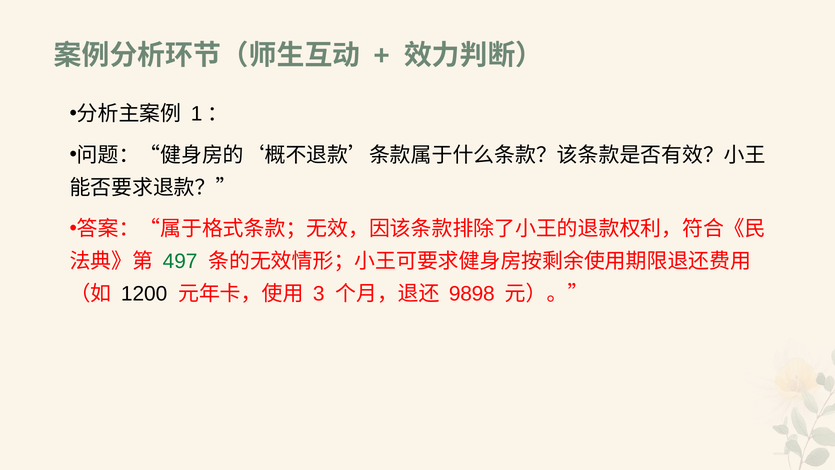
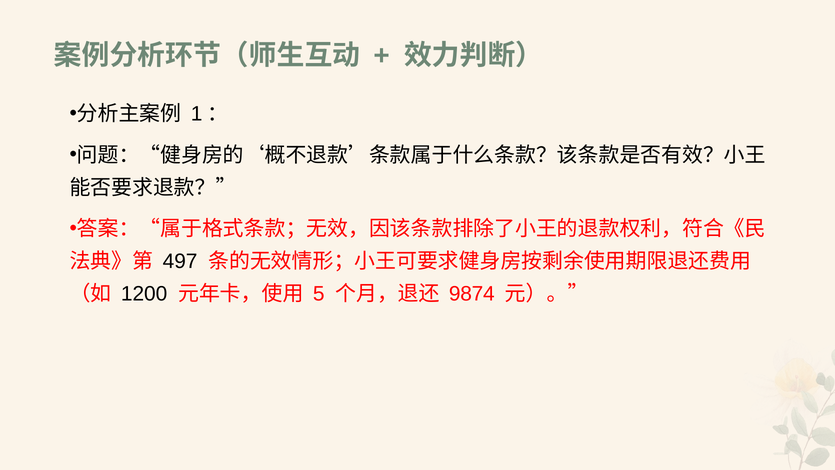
497 colour: green -> black (180, 261)
3: 3 -> 5 (319, 294)
9898: 9898 -> 9874 (472, 294)
